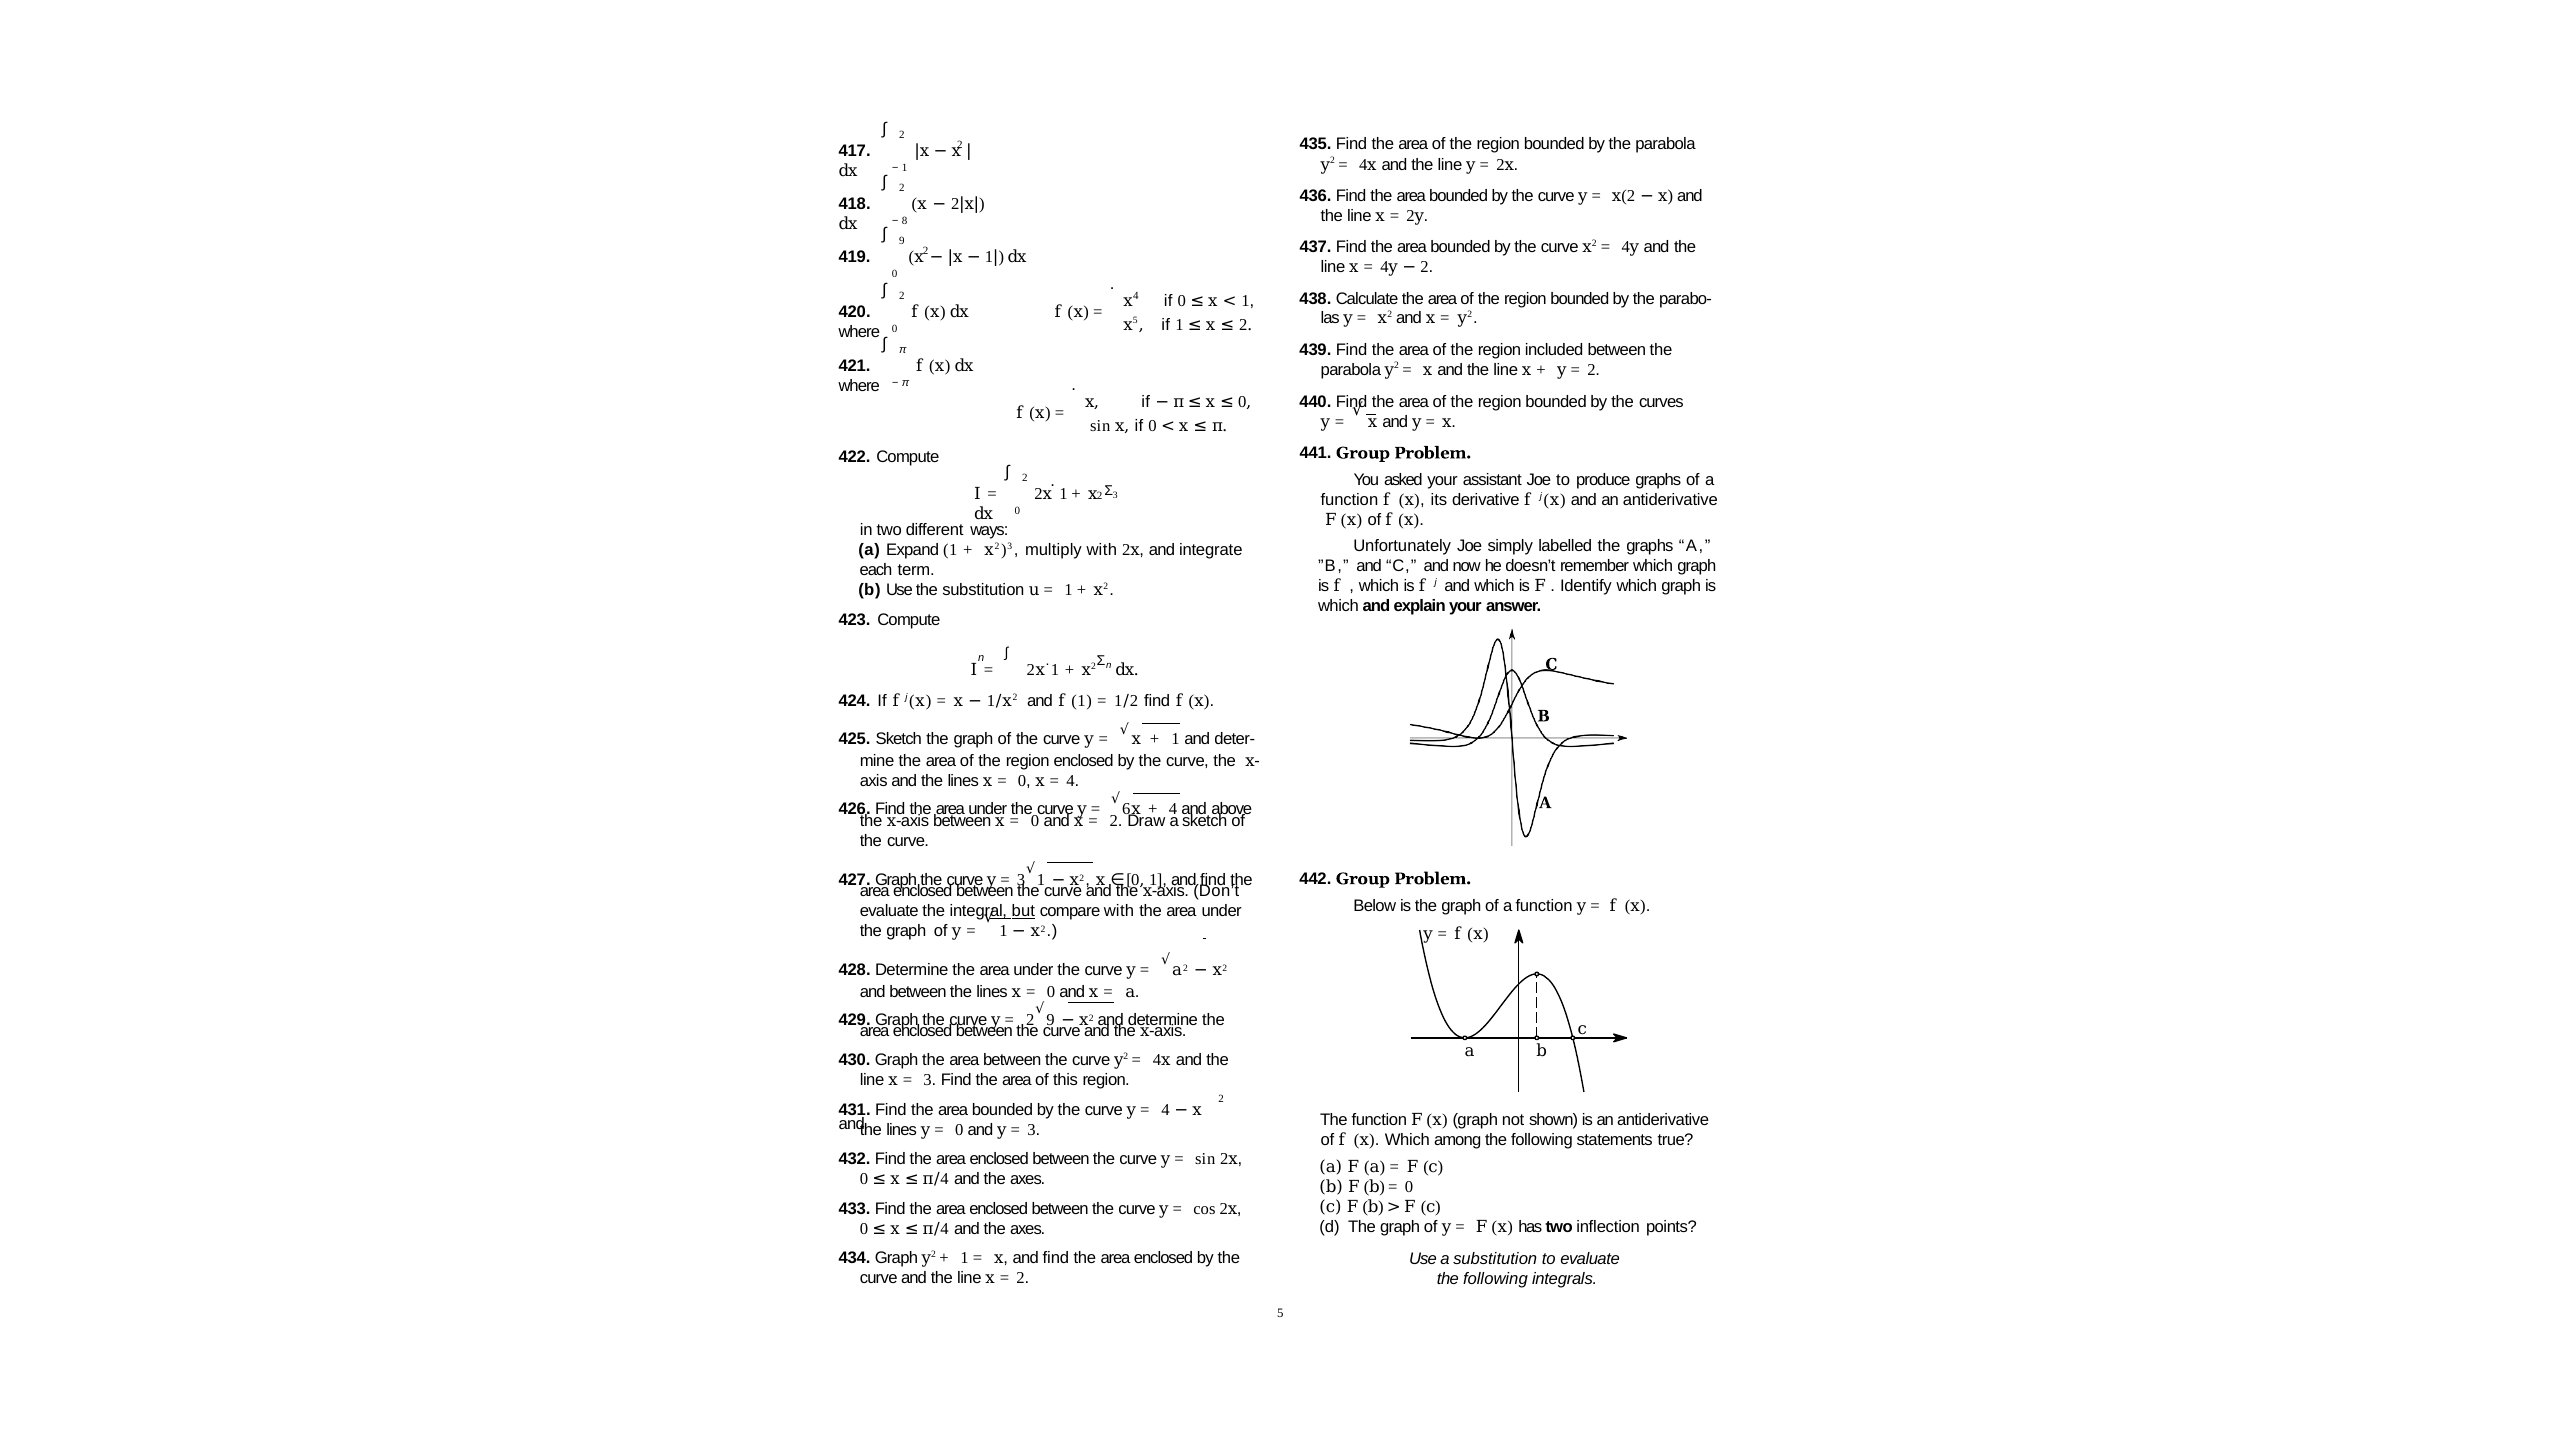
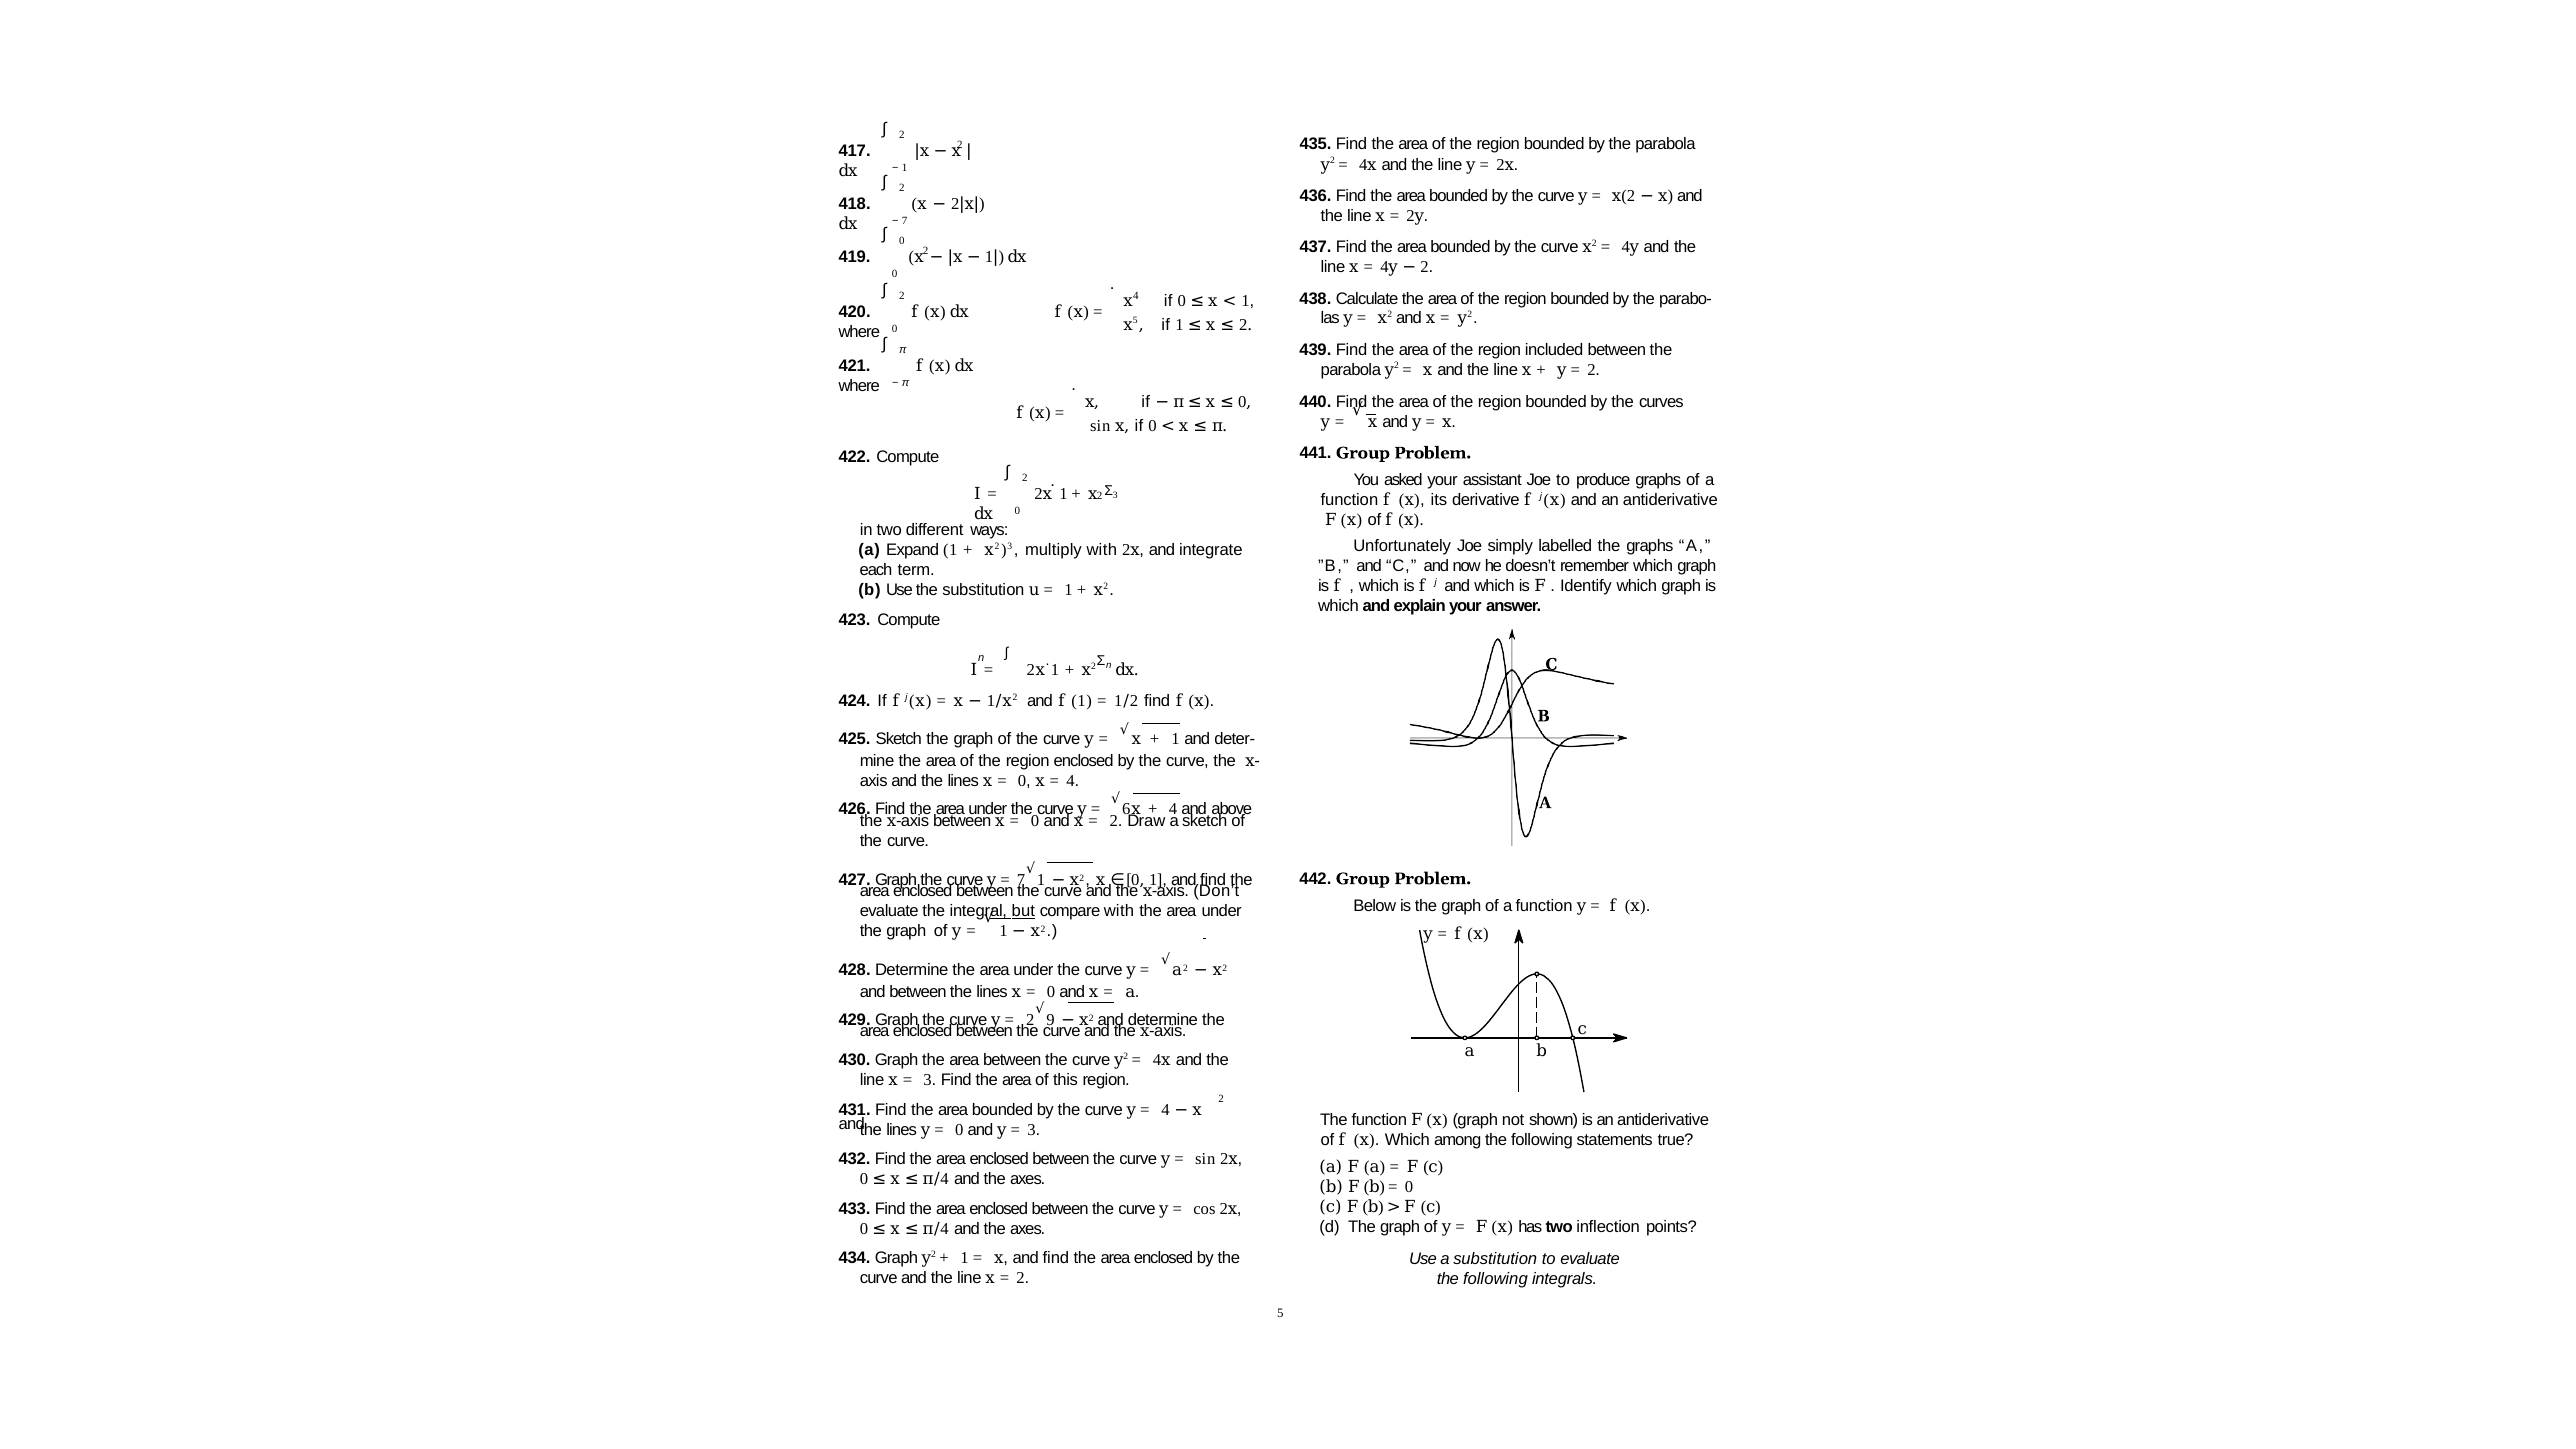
8: 8 -> 7 (905, 221)
9: 9 -> 0 (902, 241)
3: 3 -> 7 (1021, 880)
